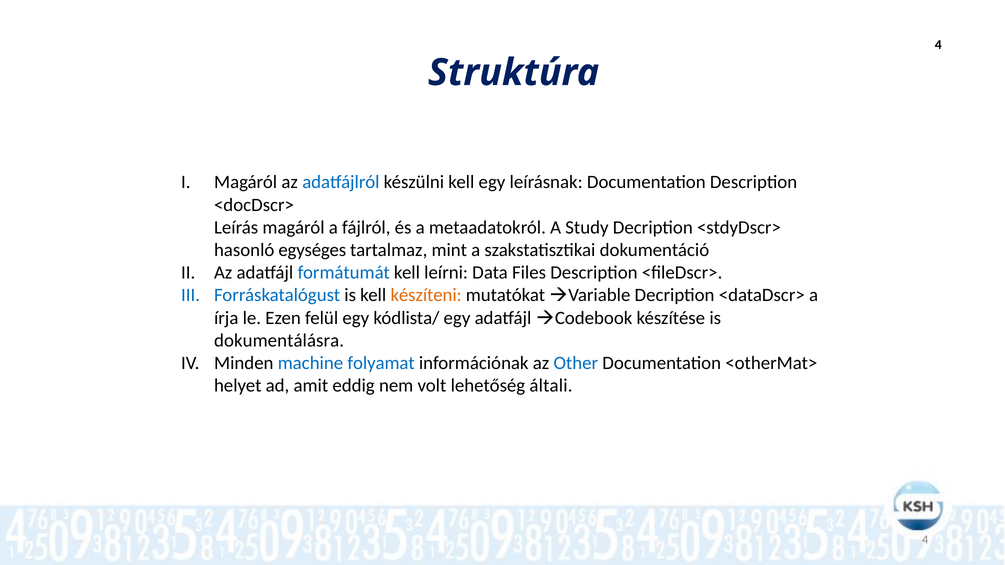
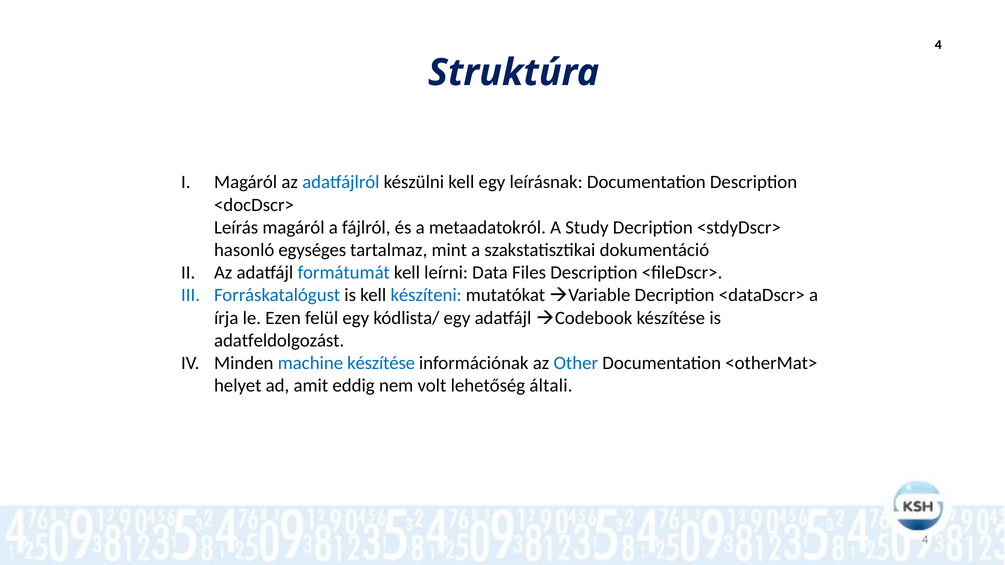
készíteni colour: orange -> blue (426, 295)
dokumentálásra: dokumentálásra -> adatfeldolgozást (279, 341)
machine folyamat: folyamat -> készítése (381, 363)
